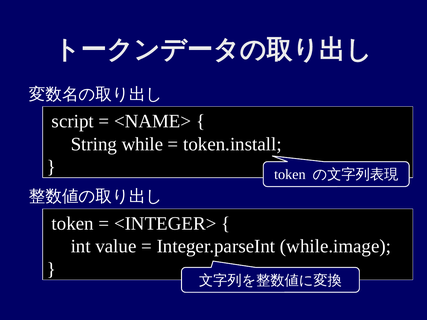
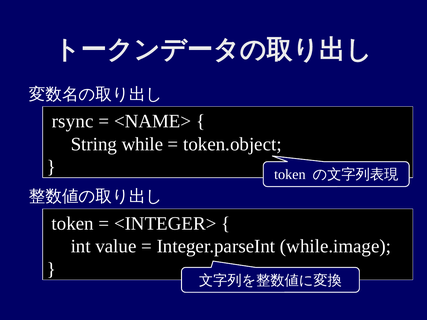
script: script -> rsync (73, 122)
token.install: token.install -> token.object (232, 144)
